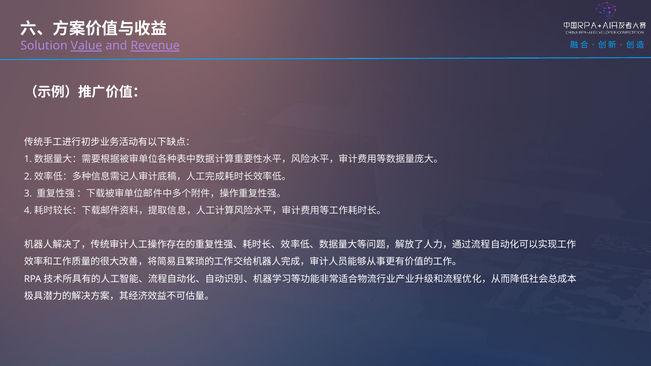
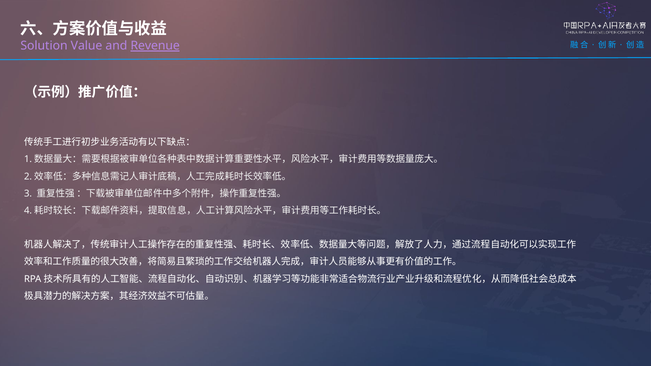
Value underline: present -> none (87, 46)
